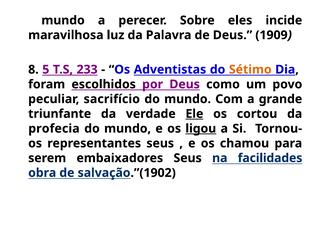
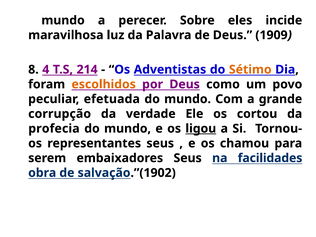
5: 5 -> 4 (46, 70)
233: 233 -> 214 (87, 70)
escolhidos colour: black -> orange (104, 84)
sacrifício: sacrifício -> efetuada (112, 99)
triunfante: triunfante -> corrupção (60, 114)
Ele underline: present -> none (194, 114)
